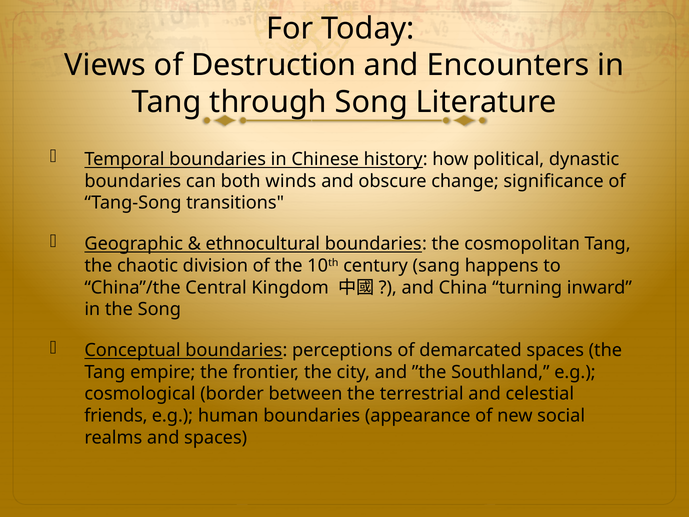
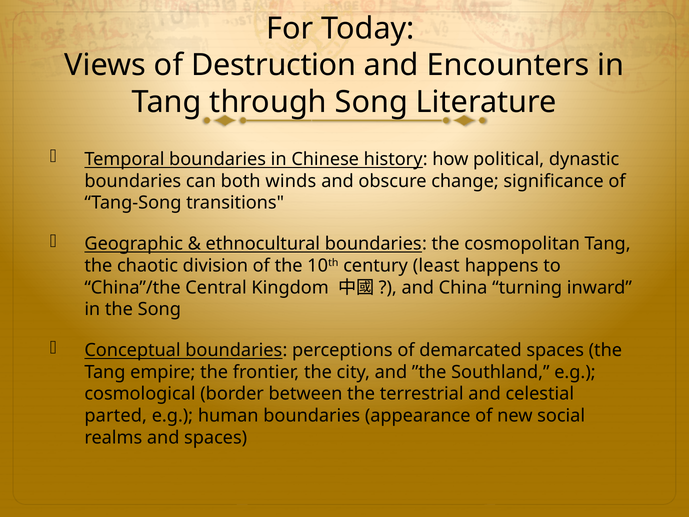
sang: sang -> least (436, 266)
friends: friends -> parted (116, 416)
